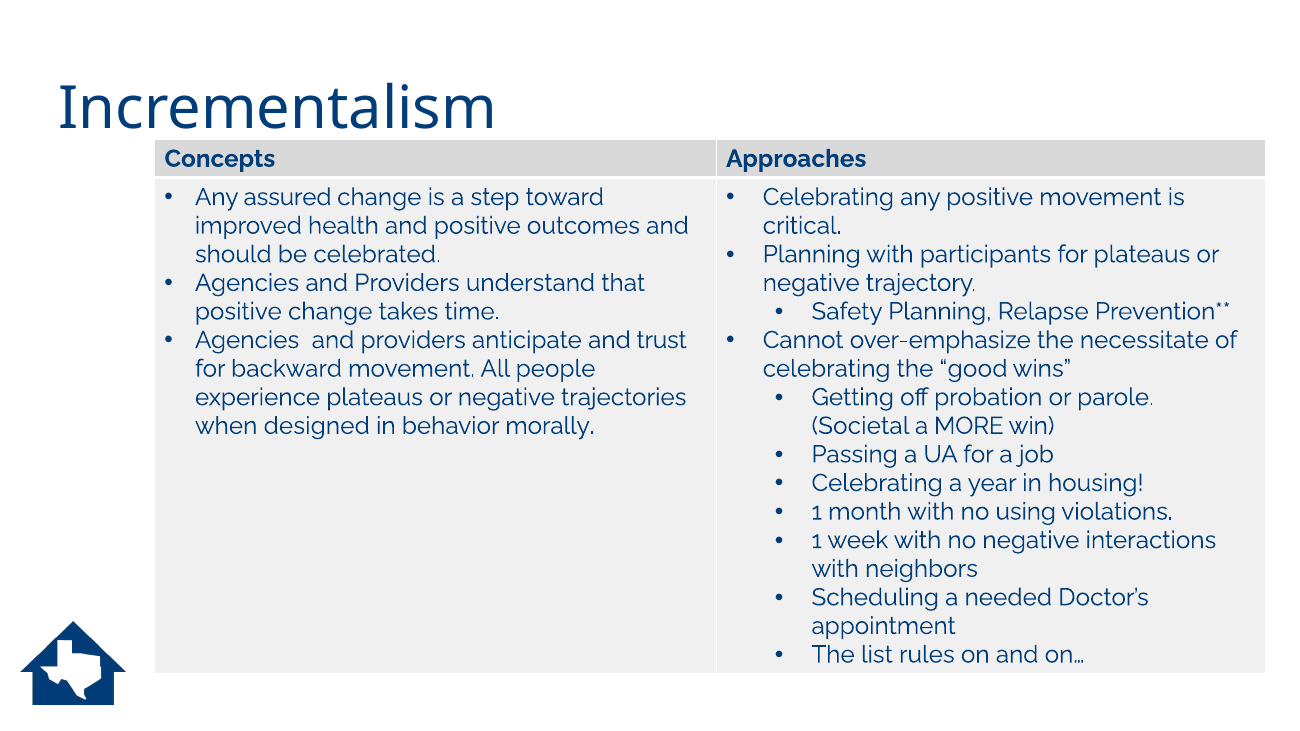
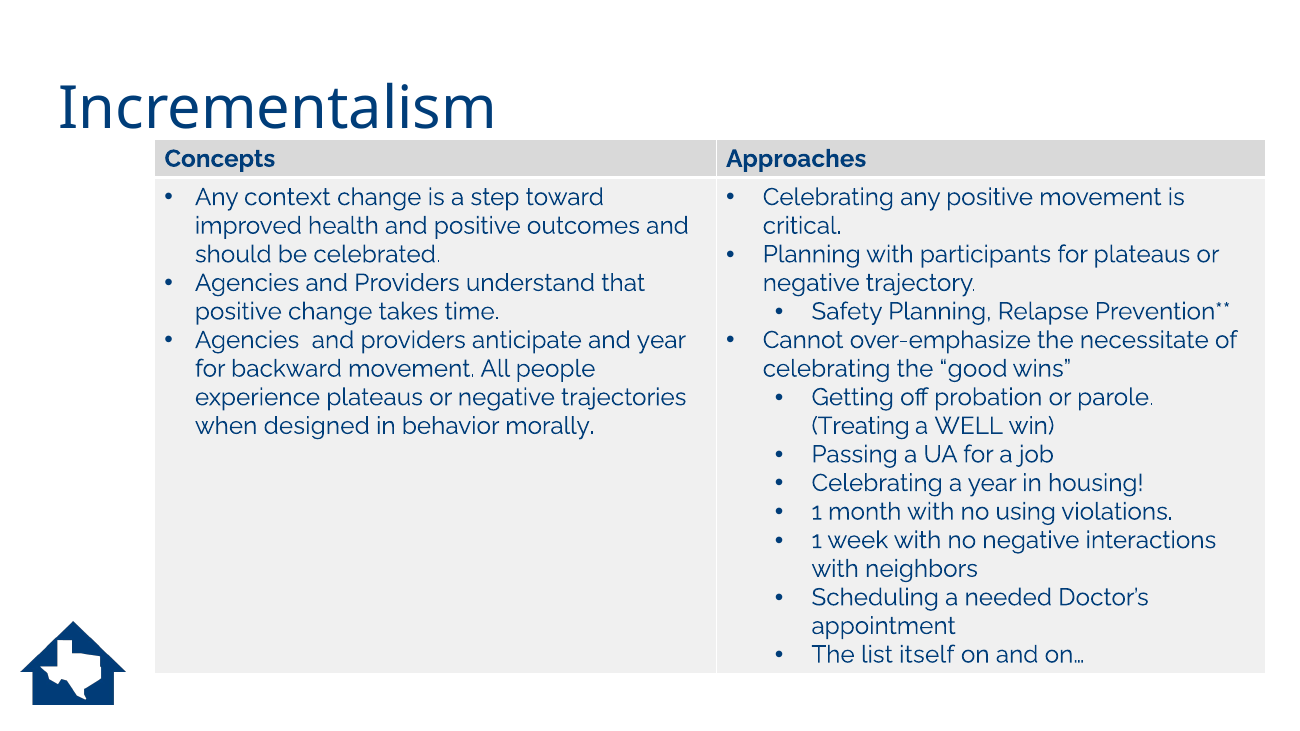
assured: assured -> context (287, 197)
and trust: trust -> year (661, 340)
Societal: Societal -> Treating (861, 426)
MORE: MORE -> WELL (969, 426)
rules: rules -> itself (927, 655)
